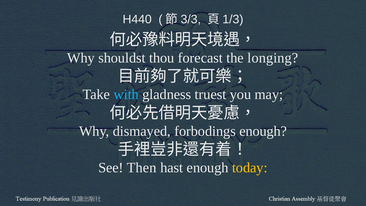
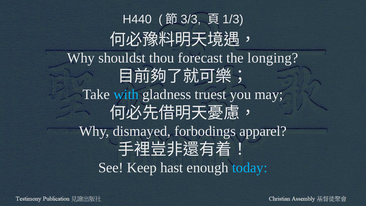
forbodings enough: enough -> apparel (263, 131)
Then: Then -> Keep (142, 168)
today colour: yellow -> light blue (250, 168)
